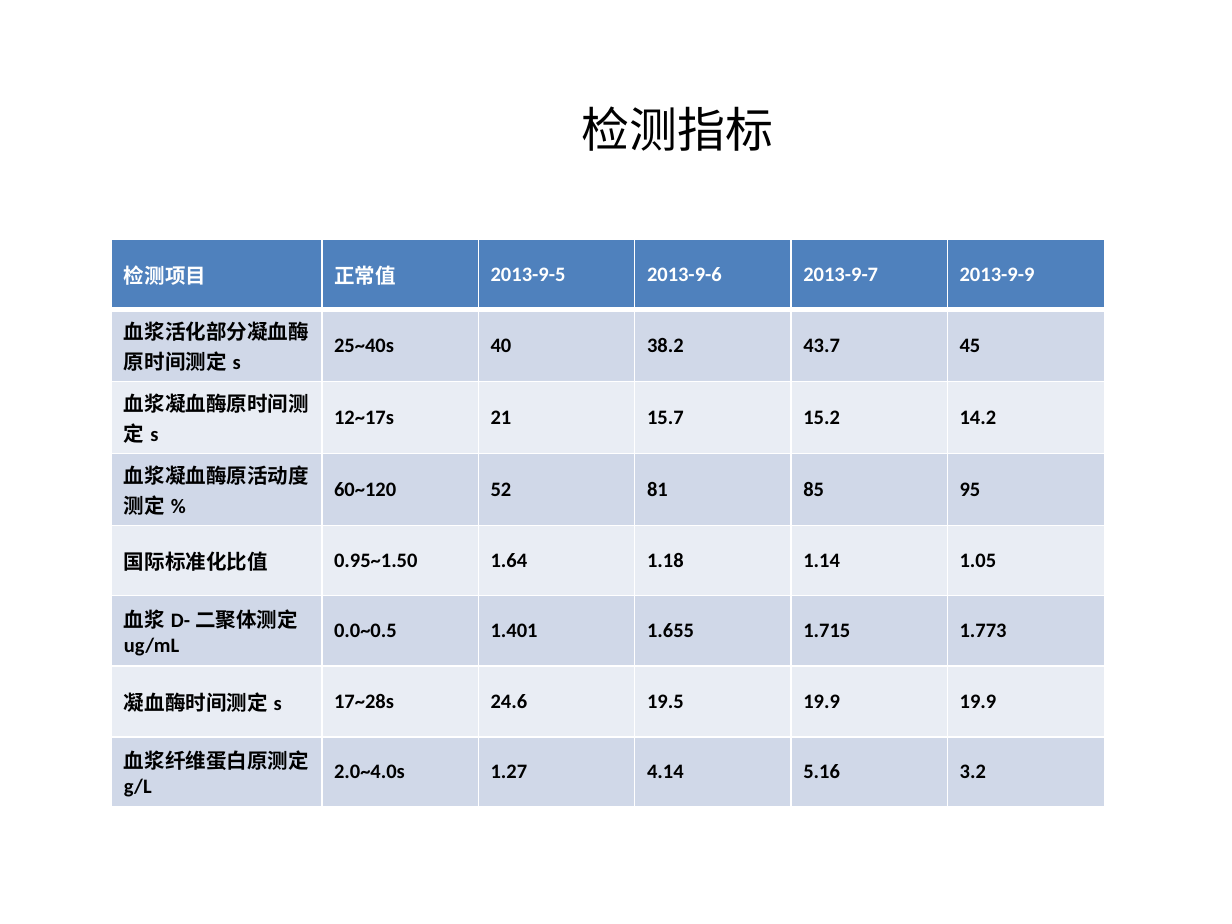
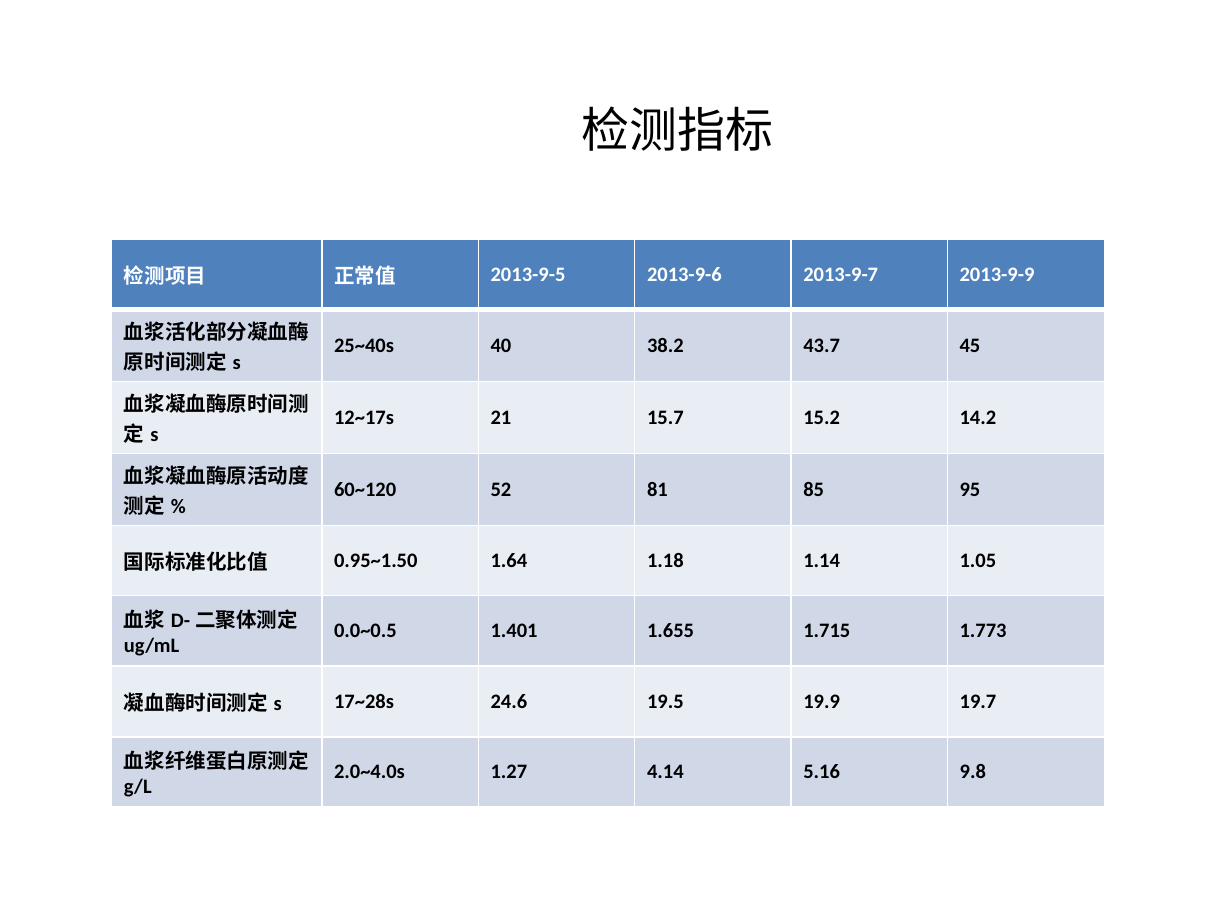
19.9 19.9: 19.9 -> 19.7 (978, 702)
3.2: 3.2 -> 9.8 (973, 772)
